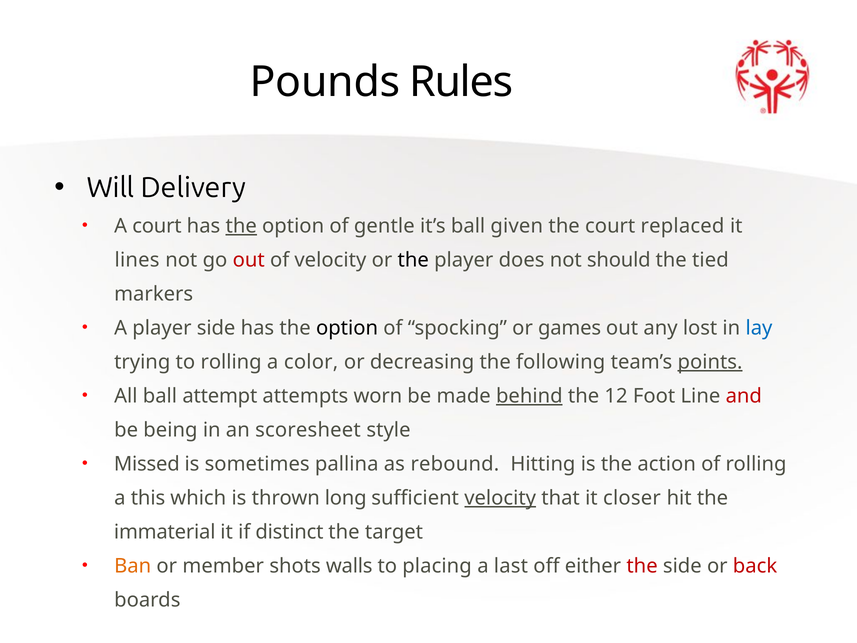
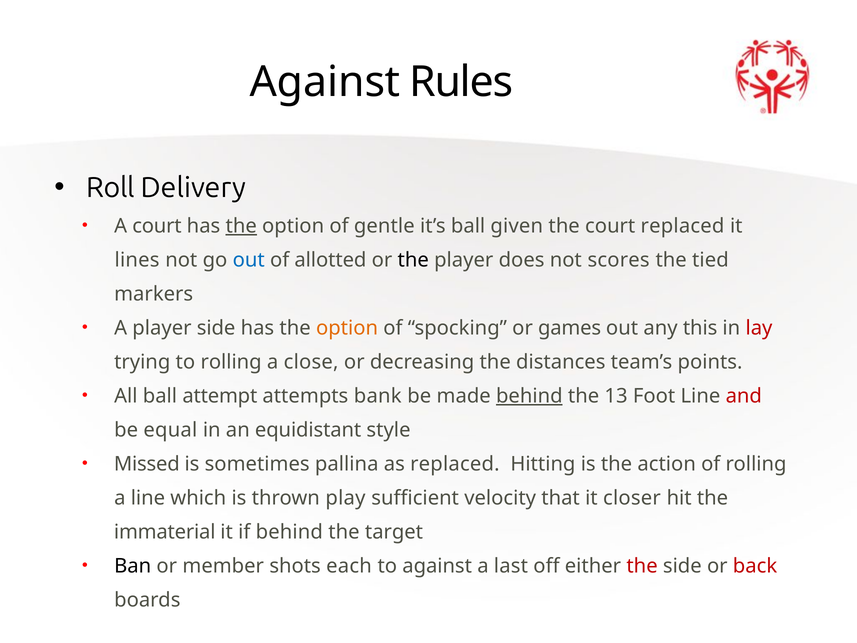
Pounds: Pounds -> Against (325, 82)
Will: Will -> Roll (111, 188)
out colour: red -> blue (249, 260)
of velocity: velocity -> allotted (330, 260)
should: should -> scores (619, 260)
option colour: black -> orange (347, 328)
lost: lost -> this (700, 328)
lay colour: blue -> red (759, 328)
color: color -> close (311, 362)
following: following -> distances (561, 362)
points underline: present -> none (710, 362)
worn: worn -> bank (378, 396)
12: 12 -> 13 (616, 396)
being: being -> equal (170, 430)
scoresheet: scoresheet -> equidistant (308, 430)
as rebound: rebound -> replaced (455, 464)
a this: this -> line (148, 498)
long: long -> play (345, 498)
velocity underline: present -> none (500, 498)
if distinct: distinct -> behind (289, 532)
Ban colour: orange -> black (133, 566)
walls: walls -> each (349, 566)
to placing: placing -> against (437, 566)
